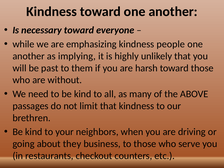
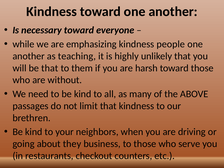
implying: implying -> teaching (77, 56)
be past: past -> that (50, 68)
